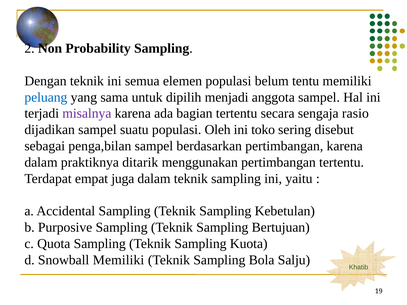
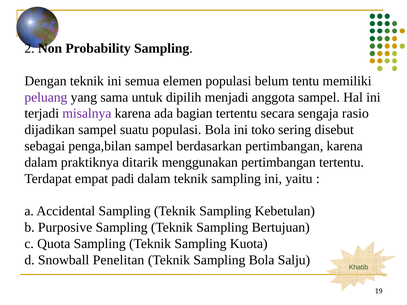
peluang colour: blue -> purple (46, 97)
populasi Oleh: Oleh -> Bola (218, 130)
juga: juga -> padi (123, 179)
Snowball Memiliki: Memiliki -> Penelitan (119, 260)
